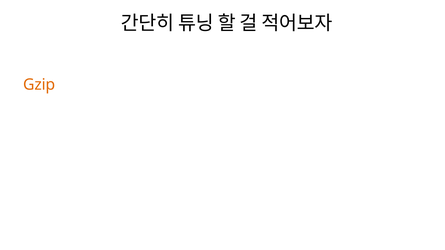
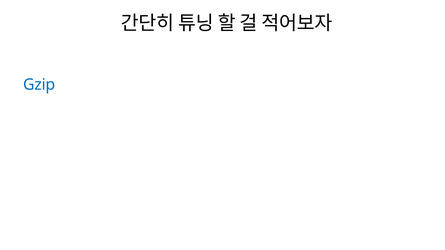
Gzip colour: orange -> blue (39, 85)
